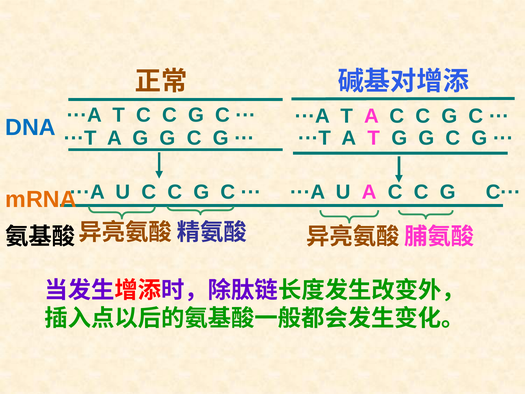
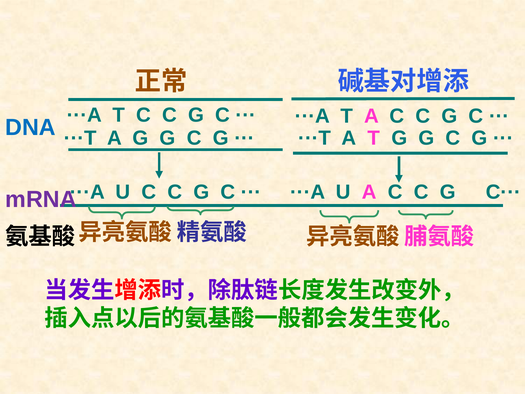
mRNA colour: orange -> purple (41, 199)
